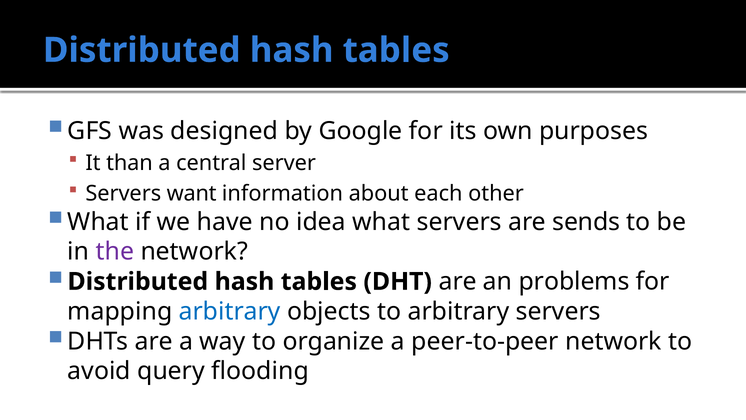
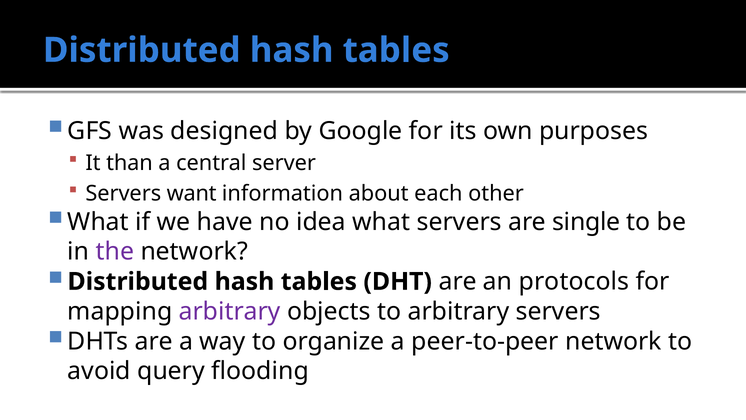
sends: sends -> single (586, 222)
problems: problems -> protocols (574, 281)
arbitrary colour: blue -> purple (230, 311)
